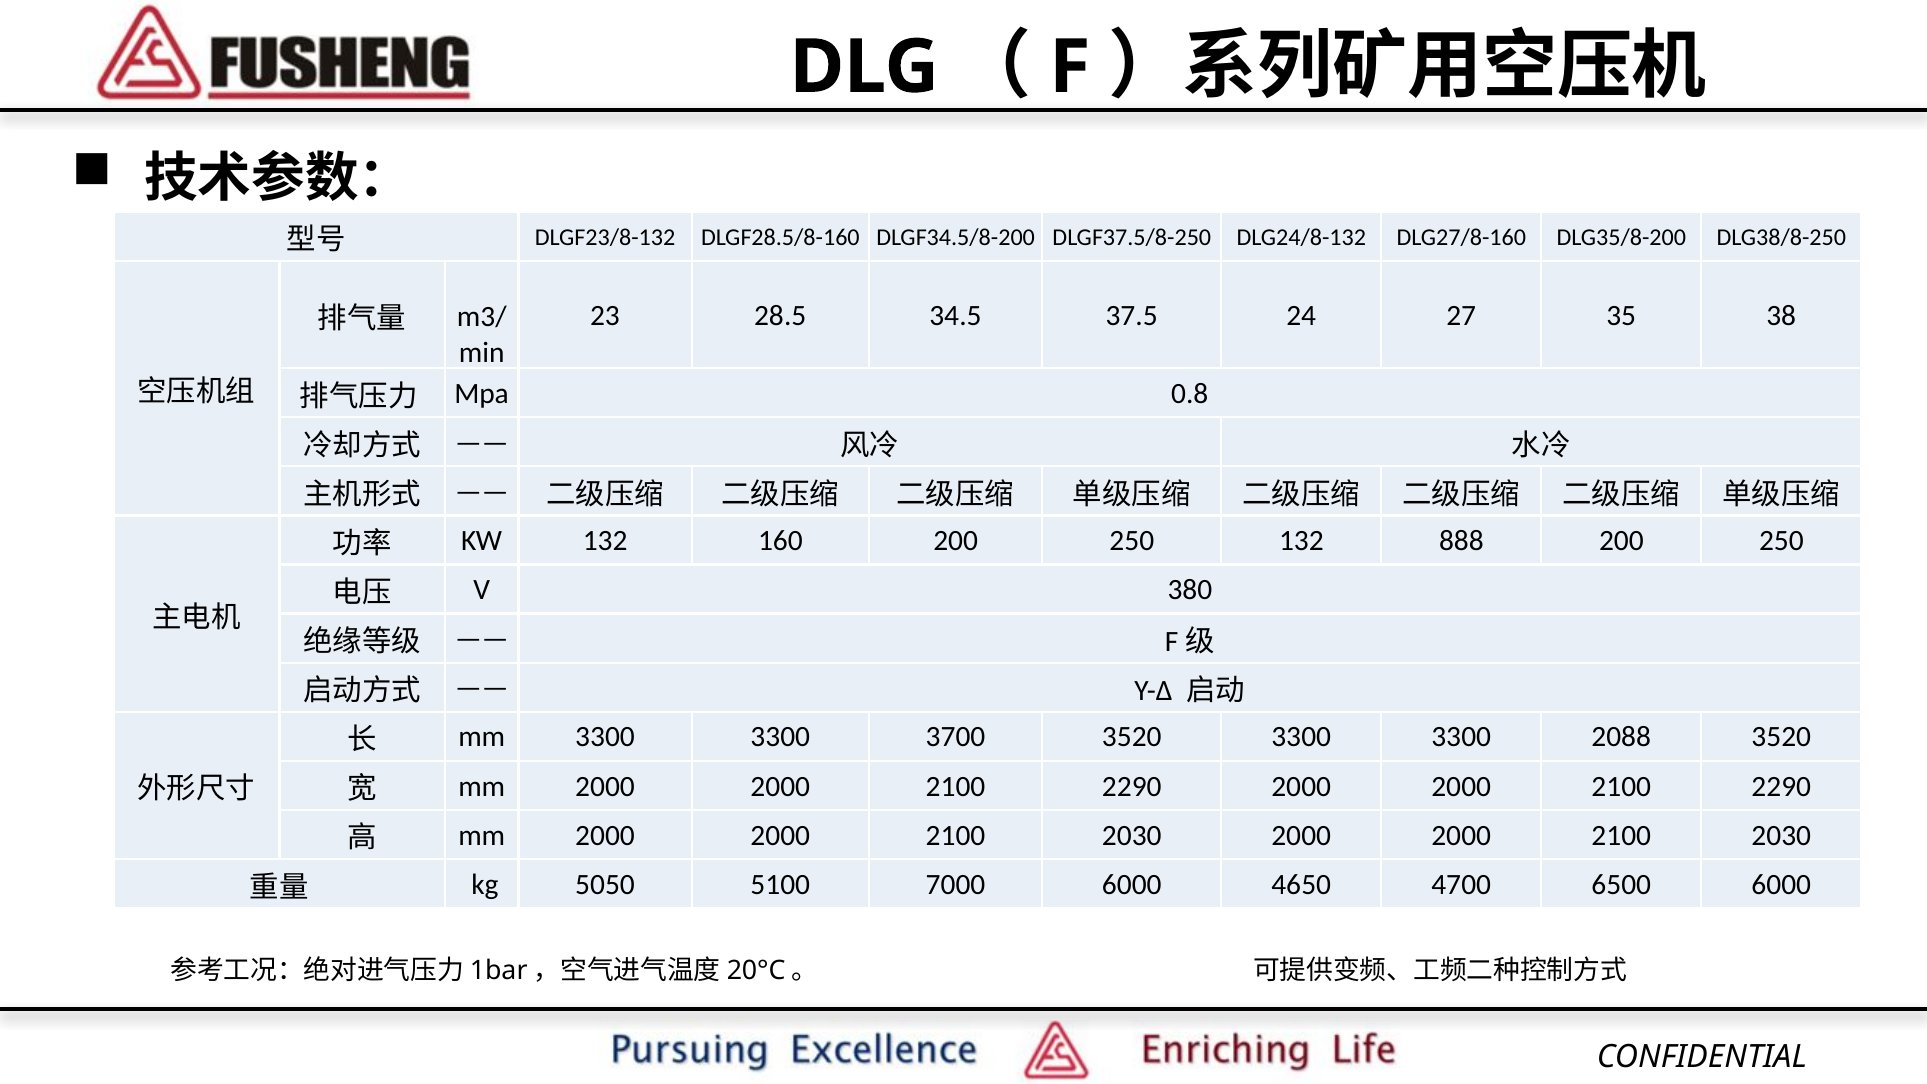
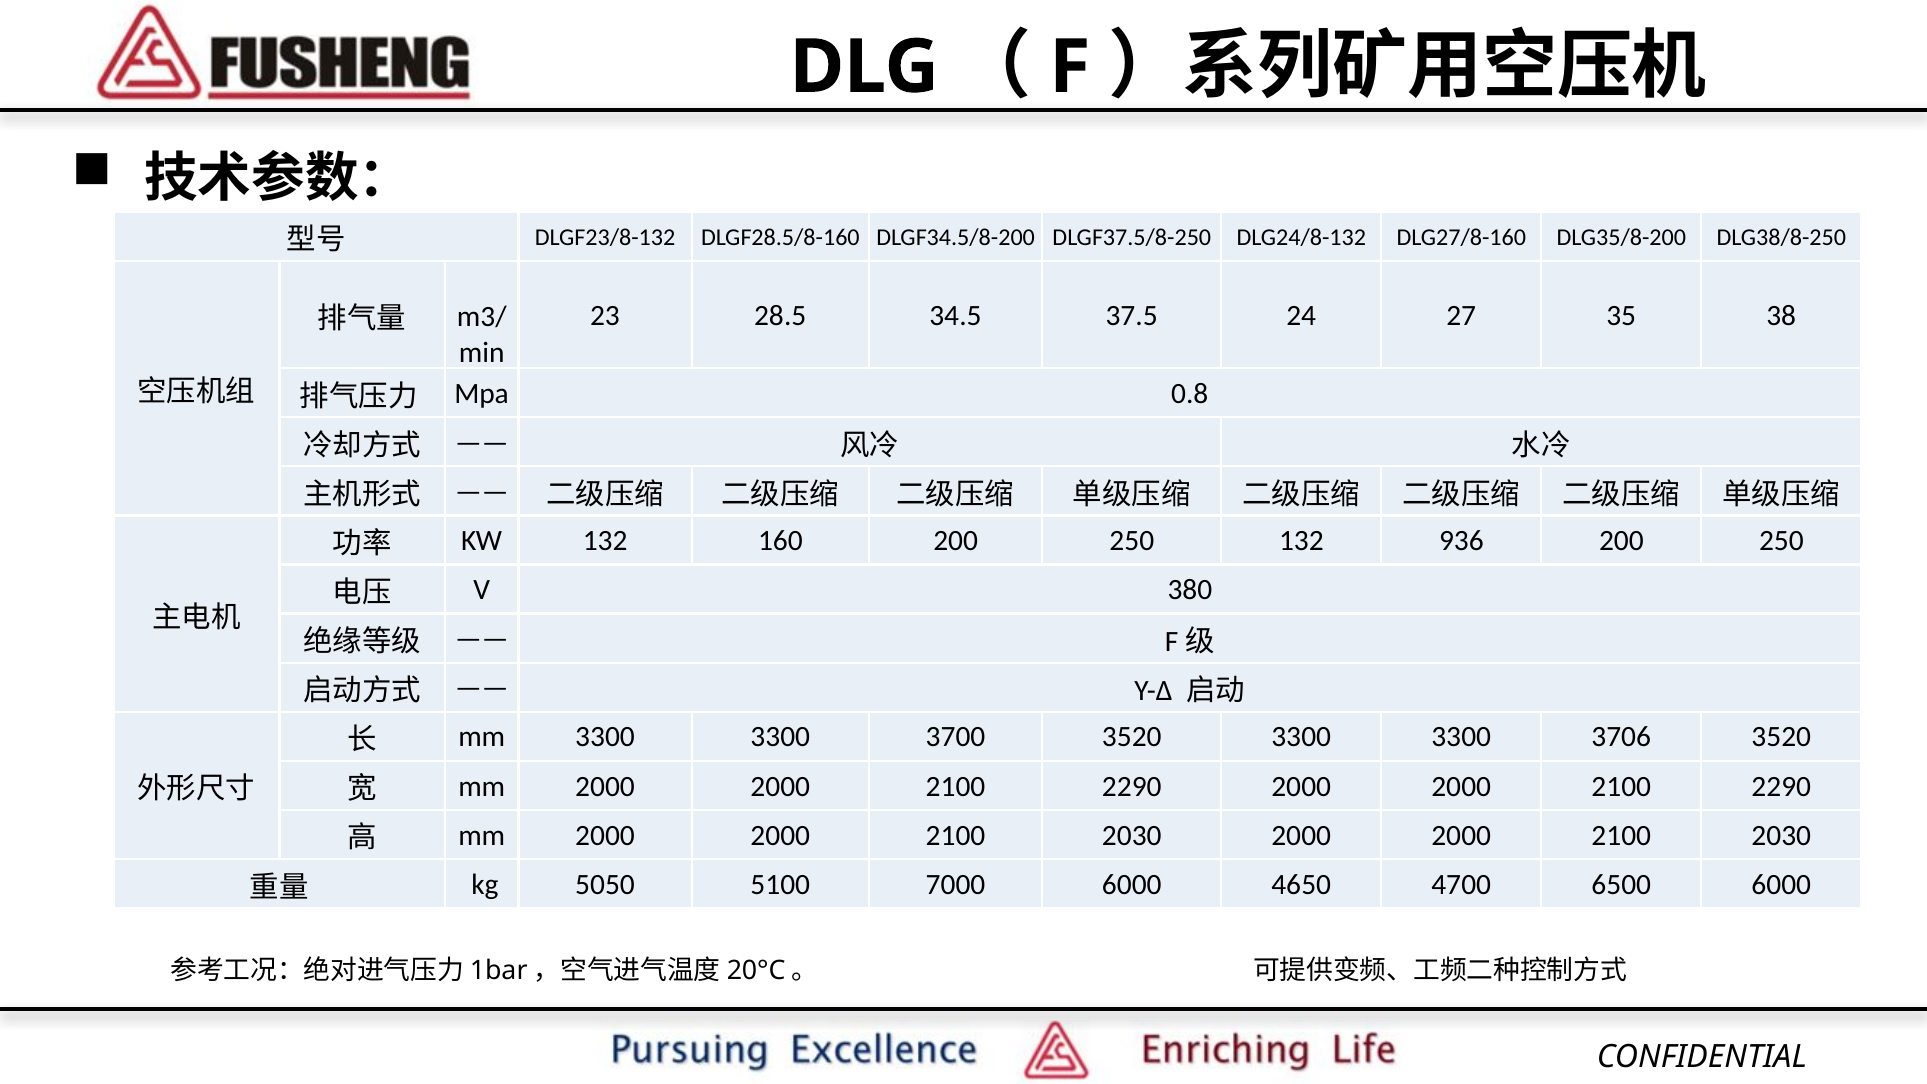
888: 888 -> 936 (1461, 541)
2088: 2088 -> 3706 (1621, 737)
